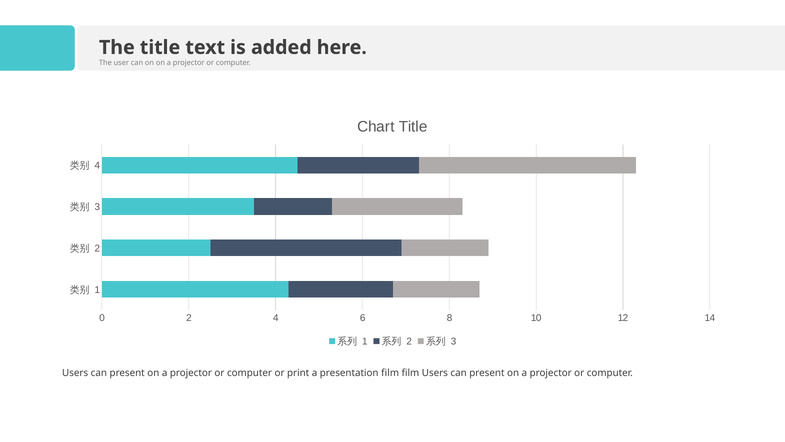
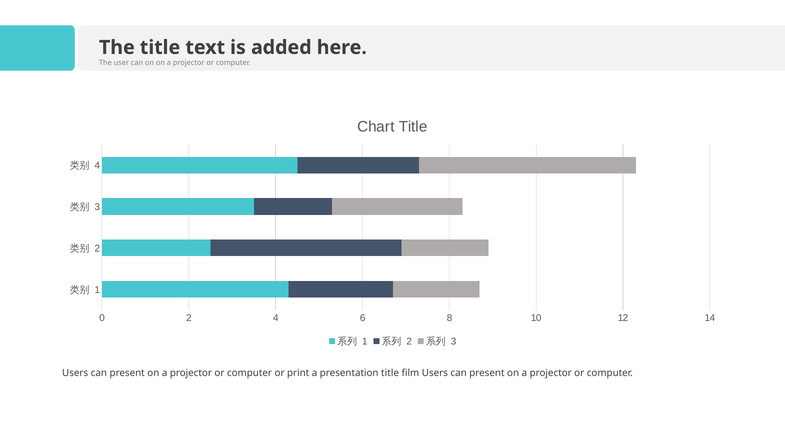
presentation film: film -> title (390, 372)
